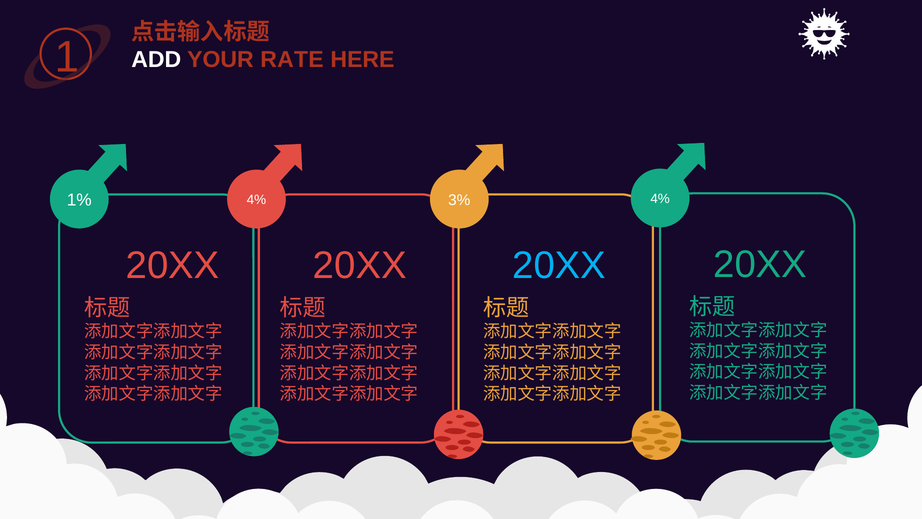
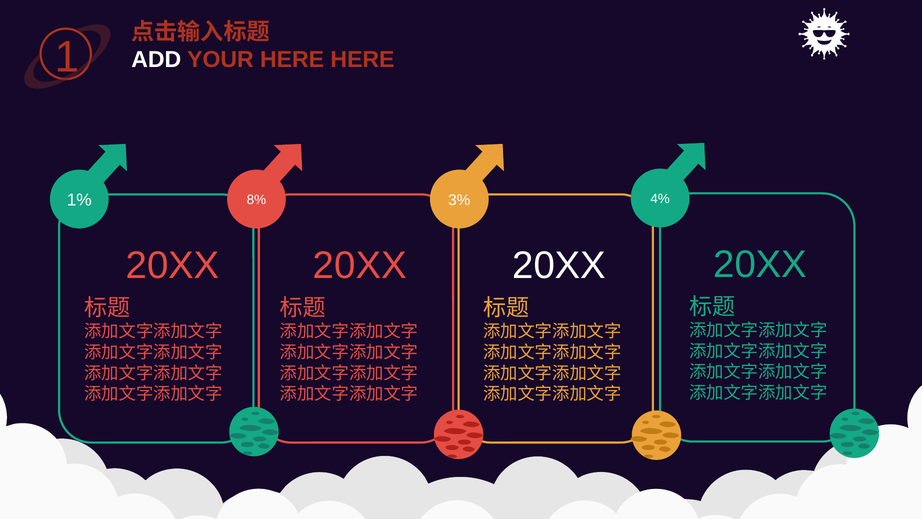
YOUR RATE: RATE -> HERE (292, 60)
1% 4%: 4% -> 8% (256, 200)
20XX colour: light blue -> white (559, 265)
